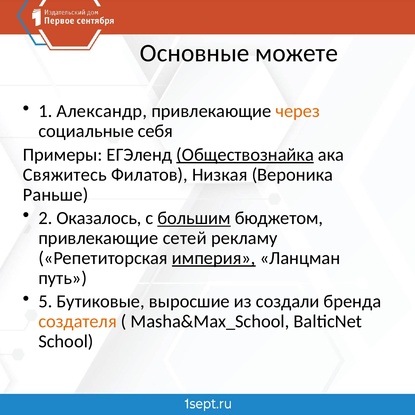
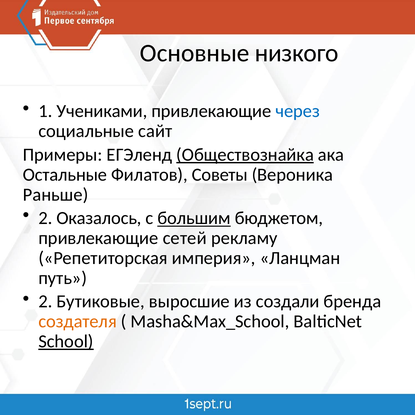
можете: можете -> низкого (297, 53)
Александр: Александр -> Учениками (102, 111)
через colour: orange -> blue (298, 111)
себя: себя -> сайт (155, 131)
Свяжитесь: Свяжитесь -> Остальные (65, 175)
Низкая: Низкая -> Советы (220, 175)
империя underline: present -> none (214, 258)
5: 5 -> 2 (45, 302)
School underline: none -> present (66, 341)
